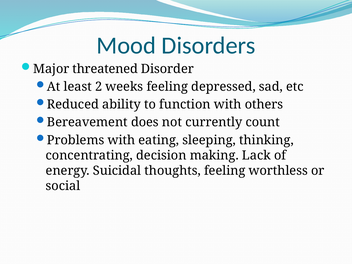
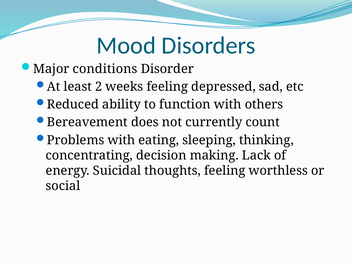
threatened: threatened -> conditions (105, 69)
